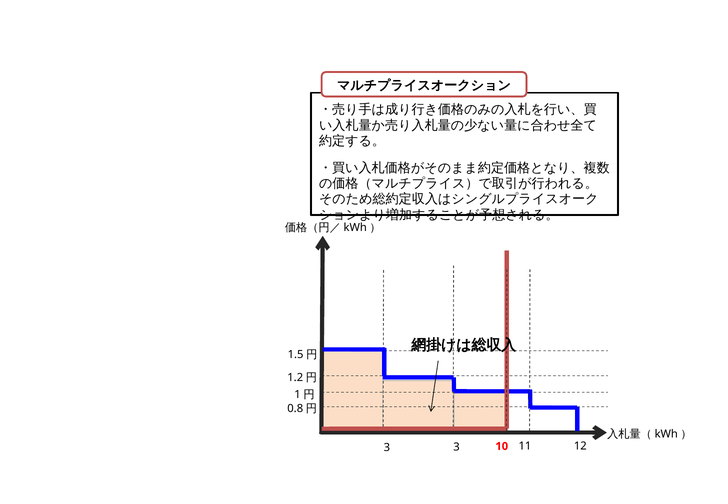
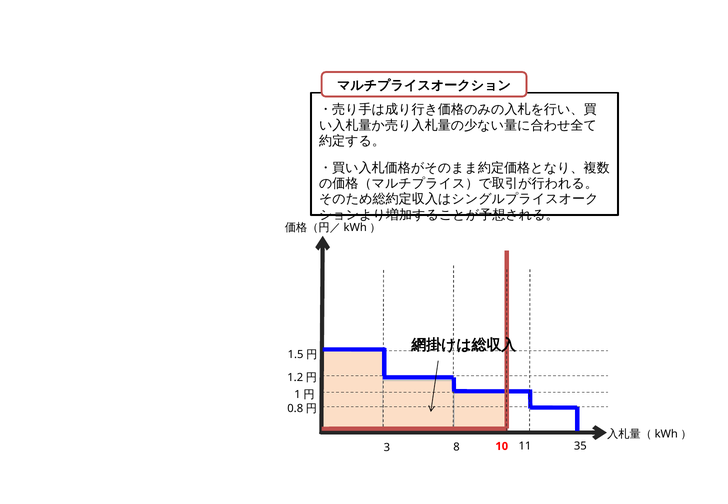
12: 12 -> 35 (580, 446)
3 3: 3 -> 8 (456, 447)
